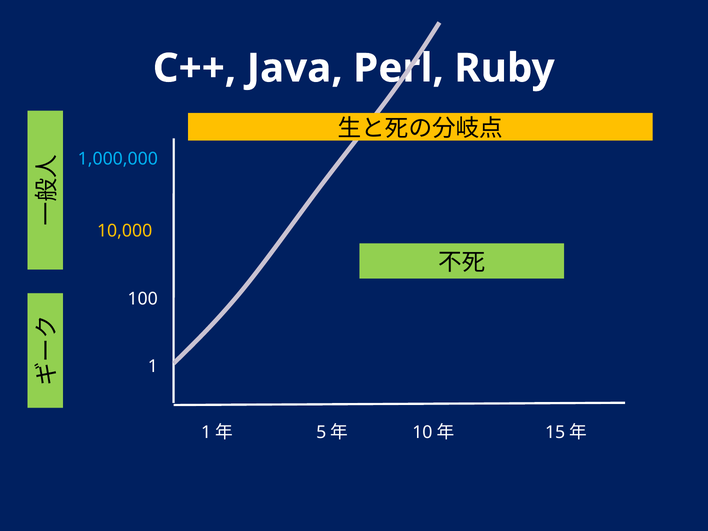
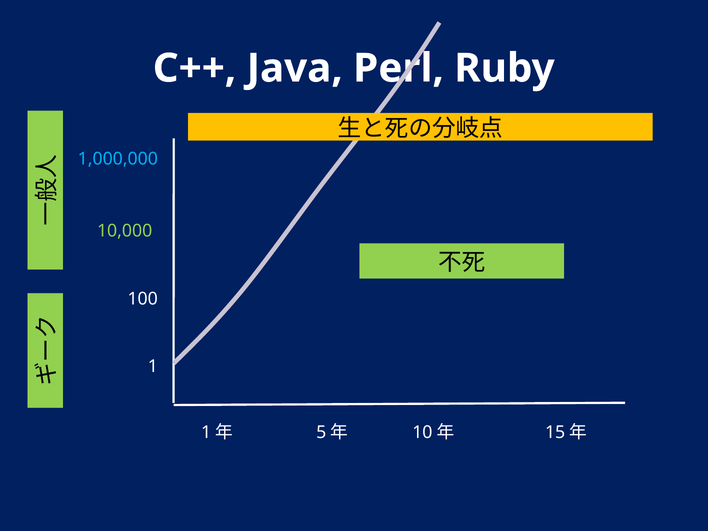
10,000 colour: yellow -> light green (125, 231)
